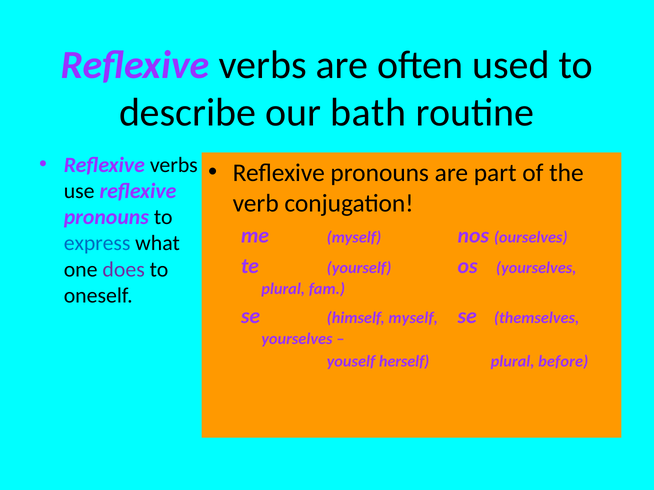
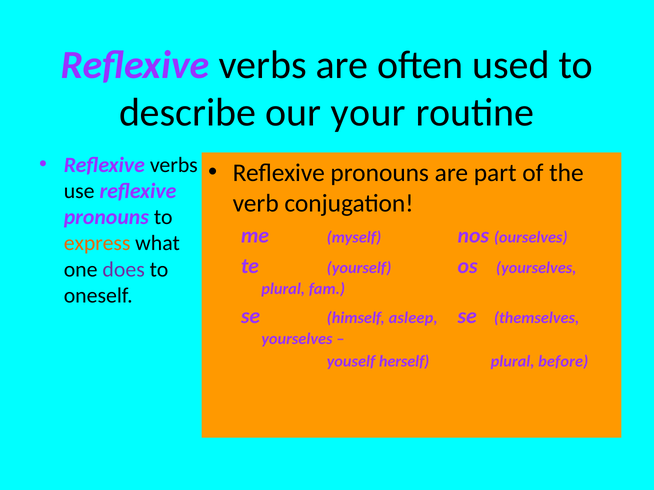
bath: bath -> your (368, 113)
express colour: blue -> orange (97, 244)
himself myself: myself -> asleep (413, 318)
